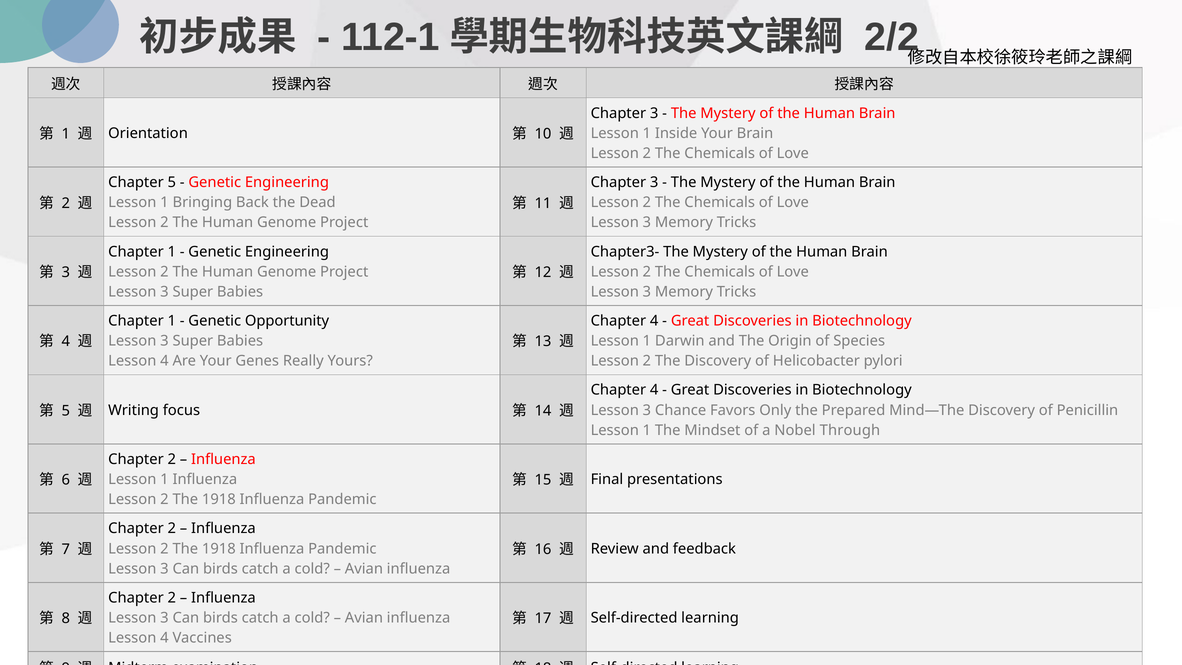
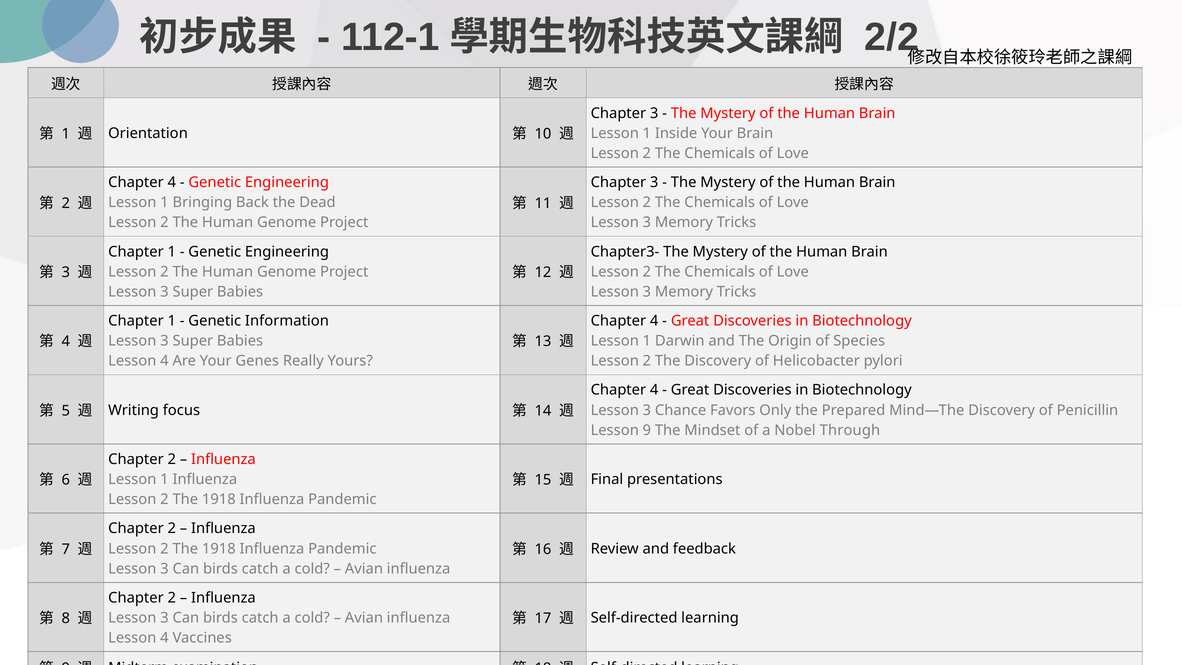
5: 5 -> 4 (172, 182)
Opportunity: Opportunity -> Information (287, 321)
1: 1 -> 9 (647, 430)
